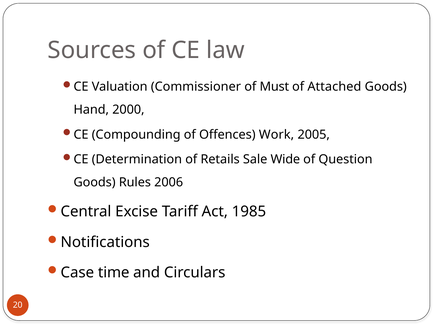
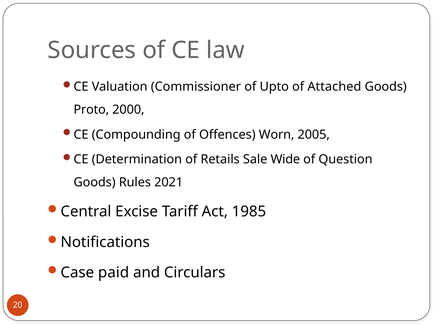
Must: Must -> Upto (274, 87)
Hand: Hand -> Proto (91, 109)
Work: Work -> Worn (277, 134)
2006: 2006 -> 2021 (169, 182)
time: time -> paid (114, 272)
